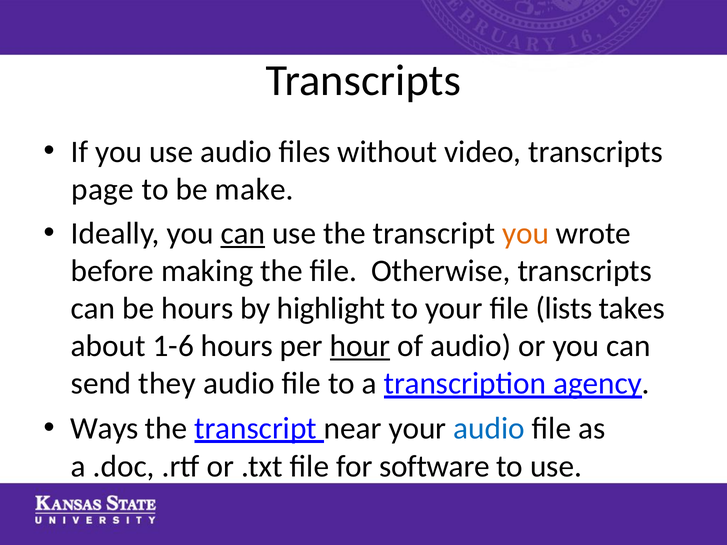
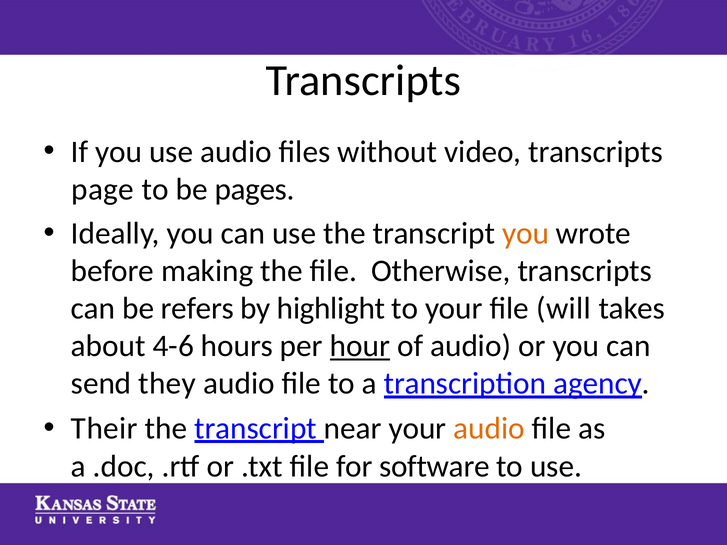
make: make -> pages (255, 189)
can underline: present -> none (243, 233)
be hours: hours -> refers (197, 309)
lists: lists -> will (564, 309)
1-6: 1-6 -> 4-6 (173, 346)
Ways: Ways -> Their (104, 428)
audio colour: blue -> orange (489, 428)
